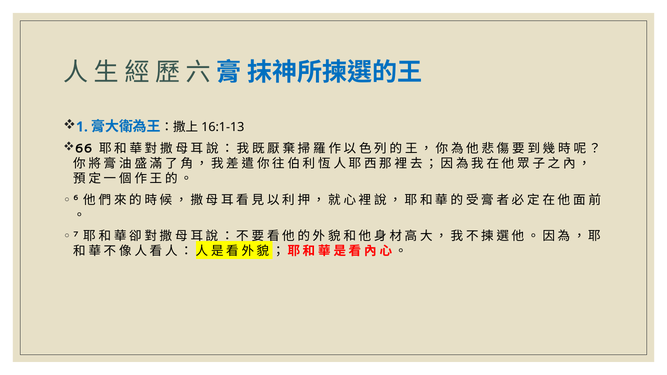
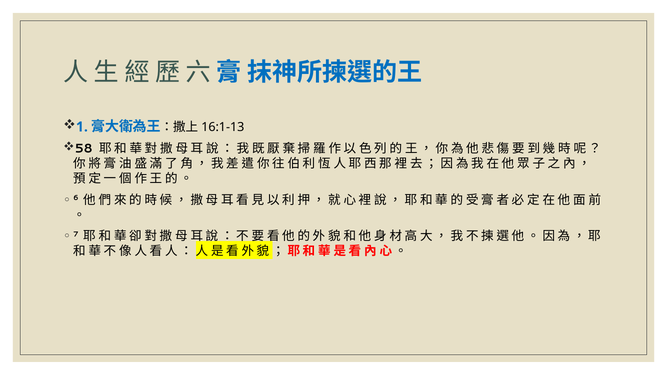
66: 66 -> 58 (84, 149)
